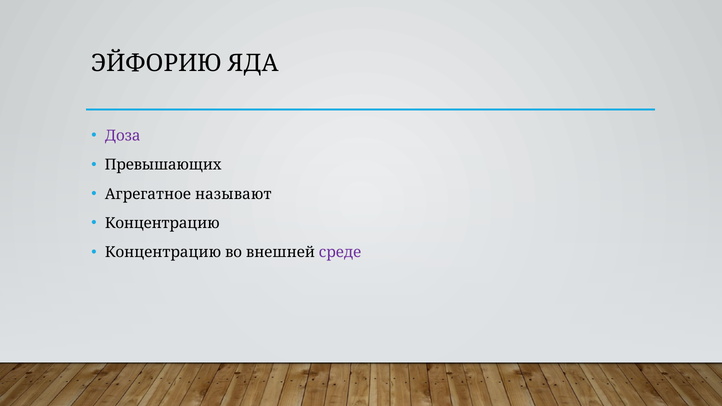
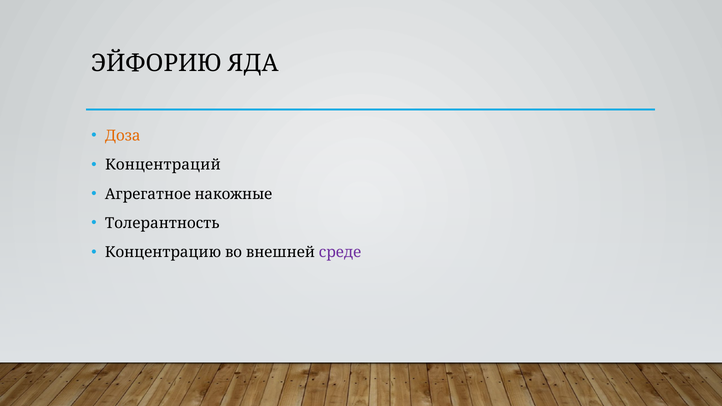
Доза colour: purple -> orange (123, 136)
Превышающих: Превышающих -> Концентраций (163, 165)
называют: называют -> накожные (233, 194)
Концентрацию: Концентрацию -> Толерантность (162, 223)
